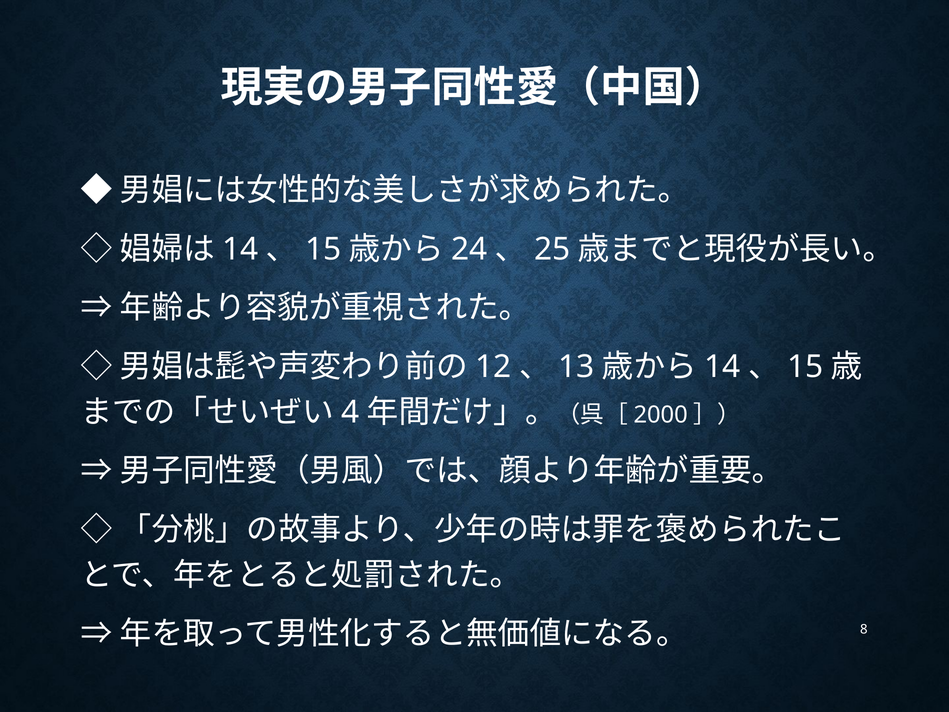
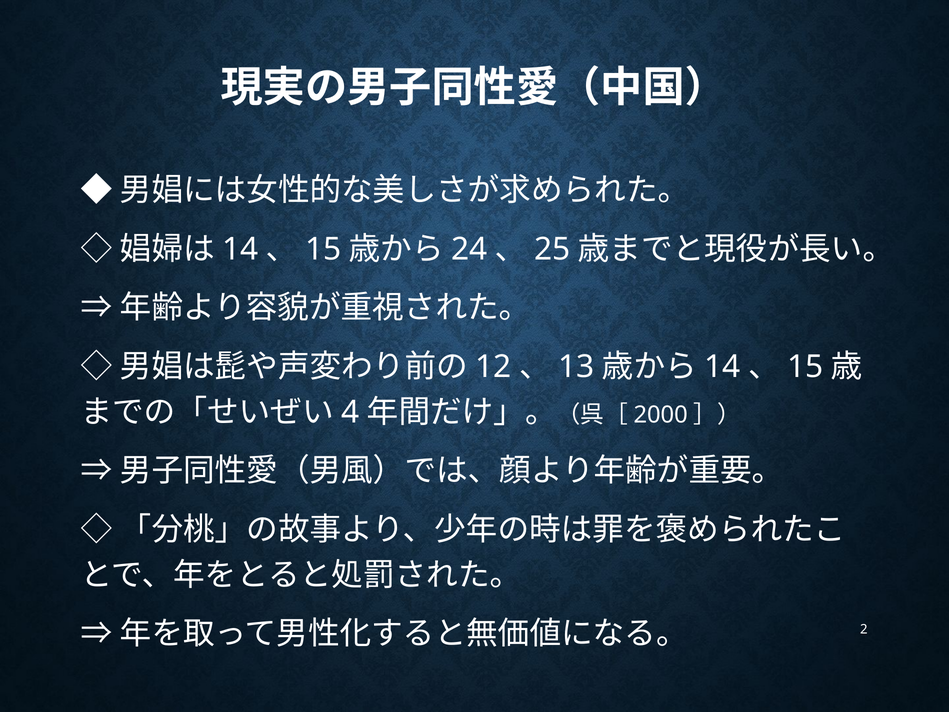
8: 8 -> 2 (864, 629)
